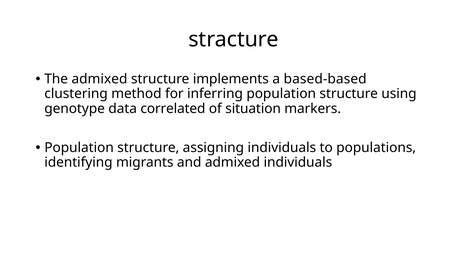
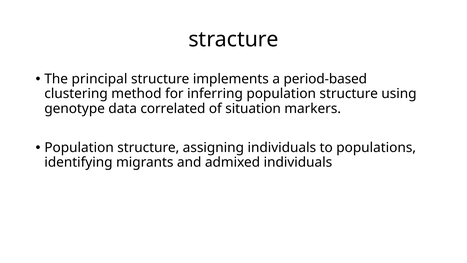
The admixed: admixed -> principal (99, 79)
based-based: based-based -> period-based (325, 79)
